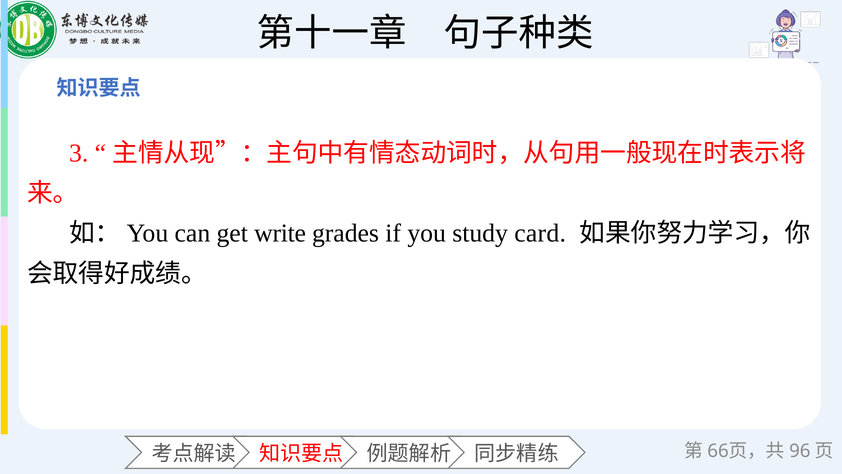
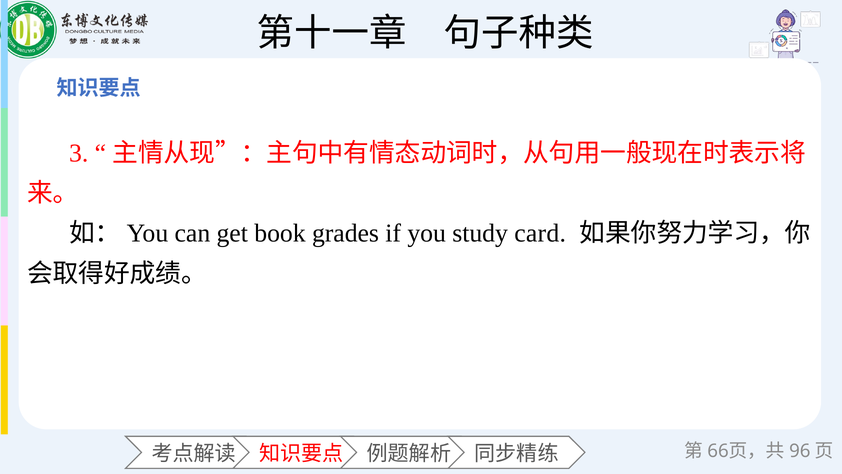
write: write -> book (280, 233)
